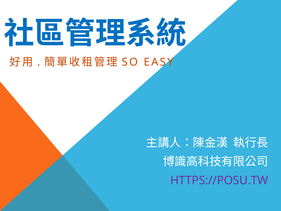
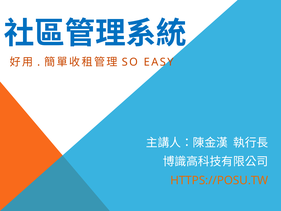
HTTPS://POSU.TW colour: purple -> orange (219, 180)
